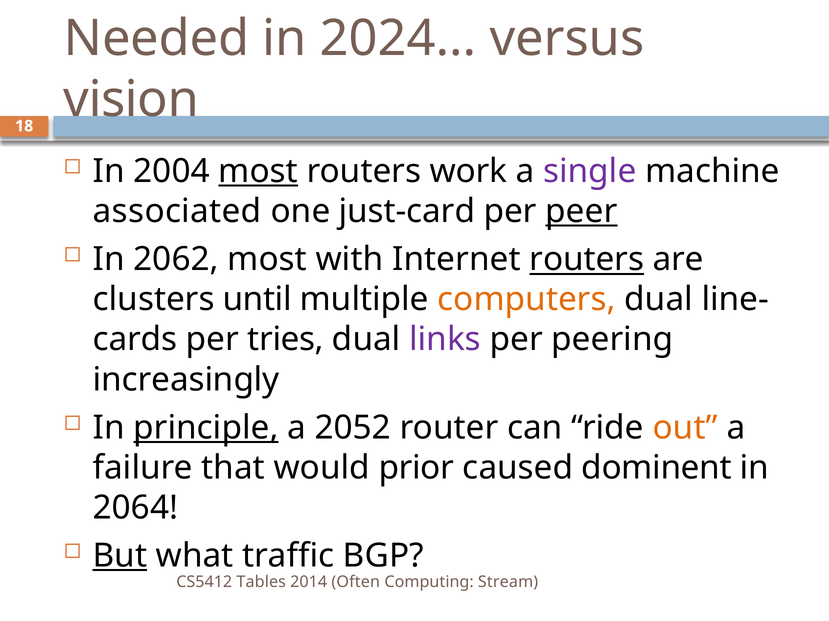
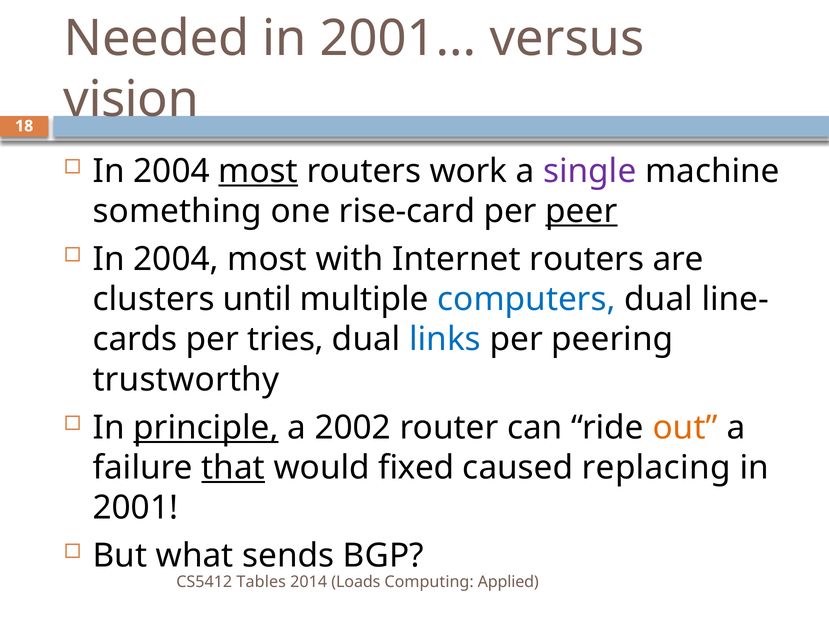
2024: 2024 -> 2001 (398, 39)
associated: associated -> something (177, 212)
just-card: just-card -> rise-card (407, 212)
2062: 2062 -> 2004 (176, 260)
routers underline: present -> none (587, 260)
computers colour: orange -> blue (527, 300)
links colour: purple -> blue (445, 340)
increasingly: increasingly -> trustworthy (186, 380)
2052: 2052 -> 2002 (353, 428)
that underline: none -> present (233, 468)
prior: prior -> fixed (416, 468)
dominent: dominent -> replacing (656, 468)
2064: 2064 -> 2001 (135, 508)
But underline: present -> none (120, 556)
traffic: traffic -> sends (288, 556)
Often: Often -> Loads (356, 583)
Stream: Stream -> Applied (508, 583)
